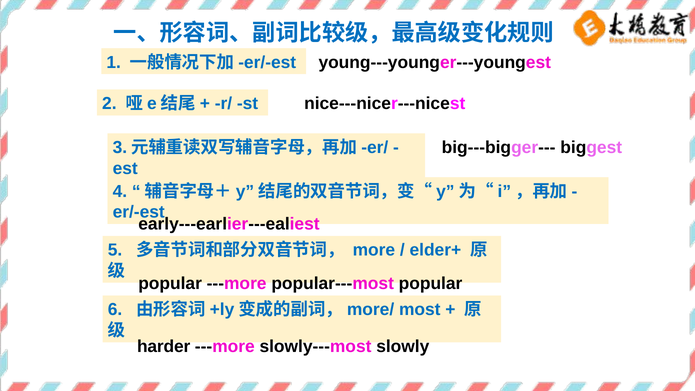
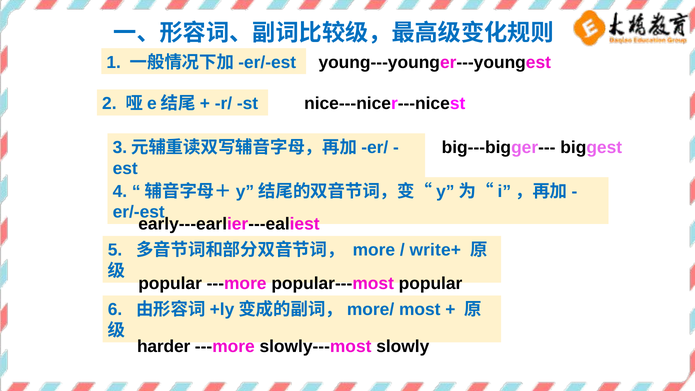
elder+: elder+ -> write+ (435, 250)
